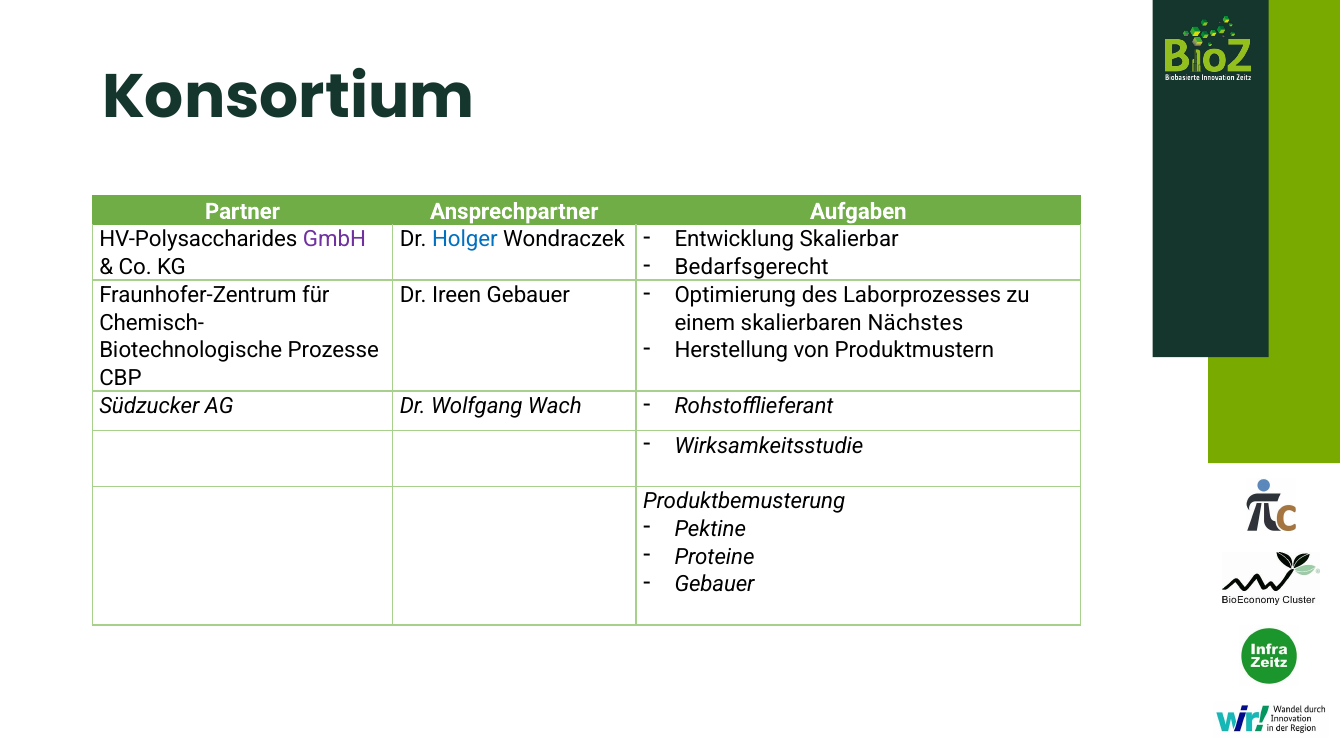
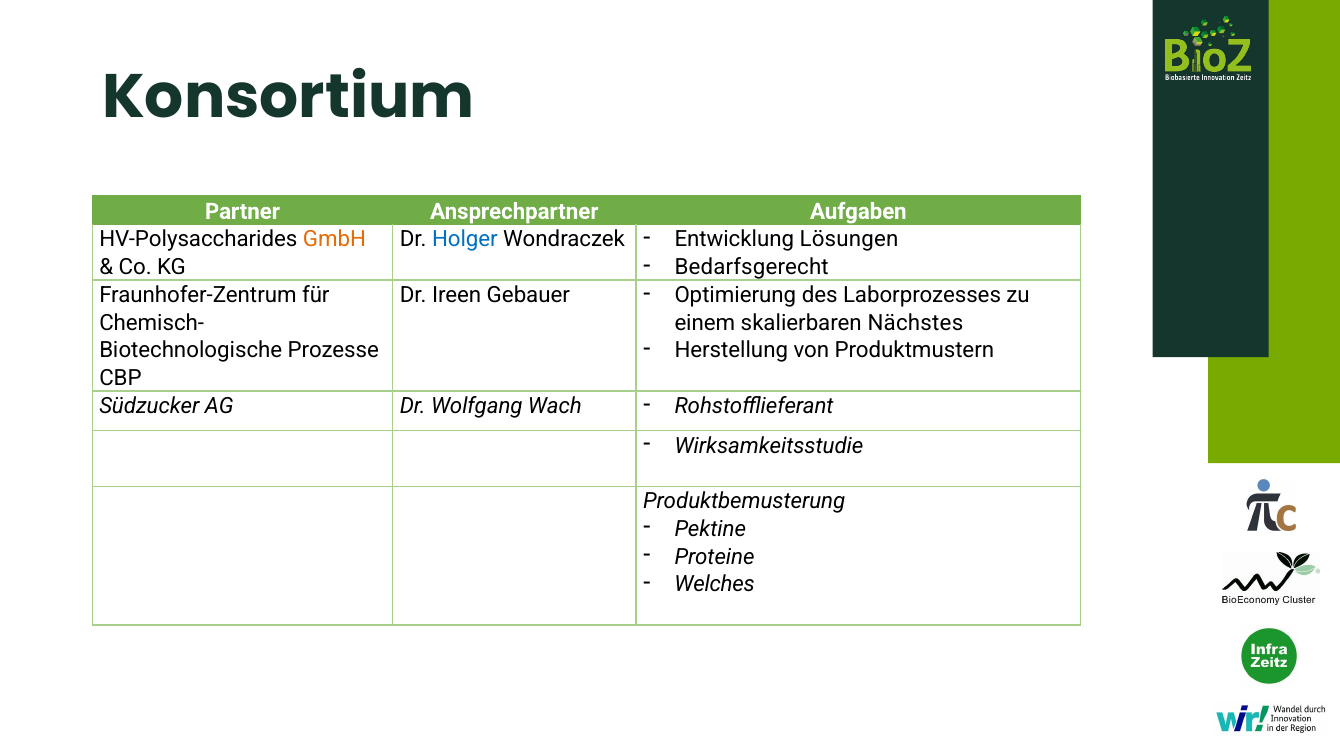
GmbH colour: purple -> orange (334, 239)
Skalierbar: Skalierbar -> Lösungen (849, 239)
Gebauer: Gebauer -> Welches (715, 584)
